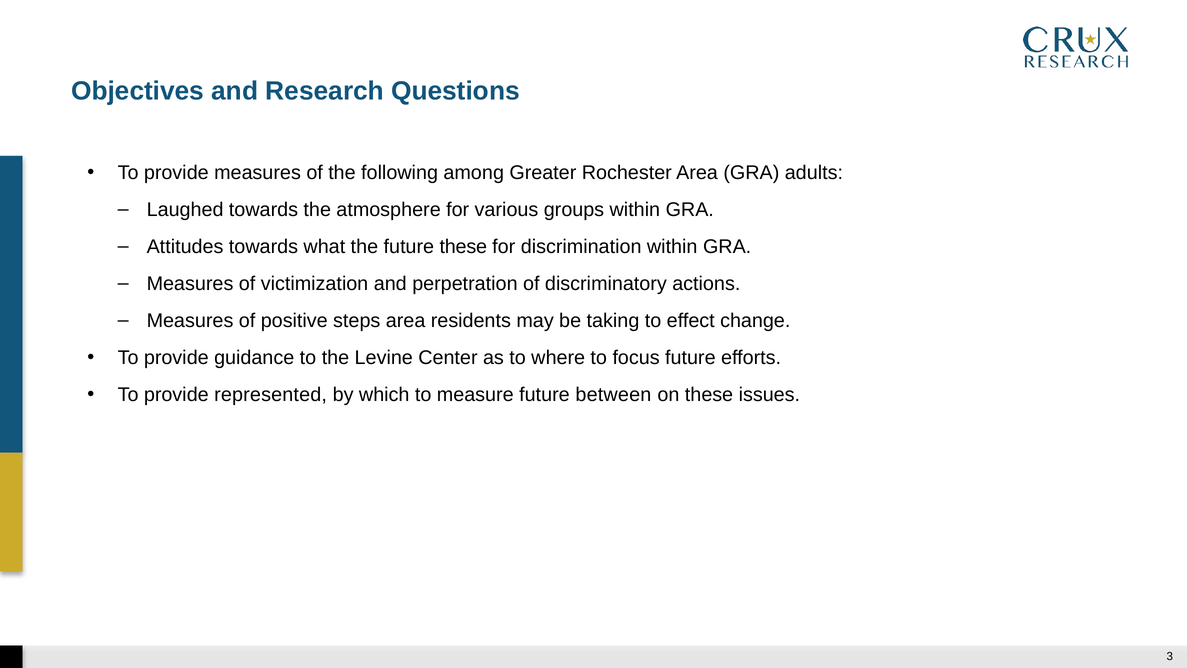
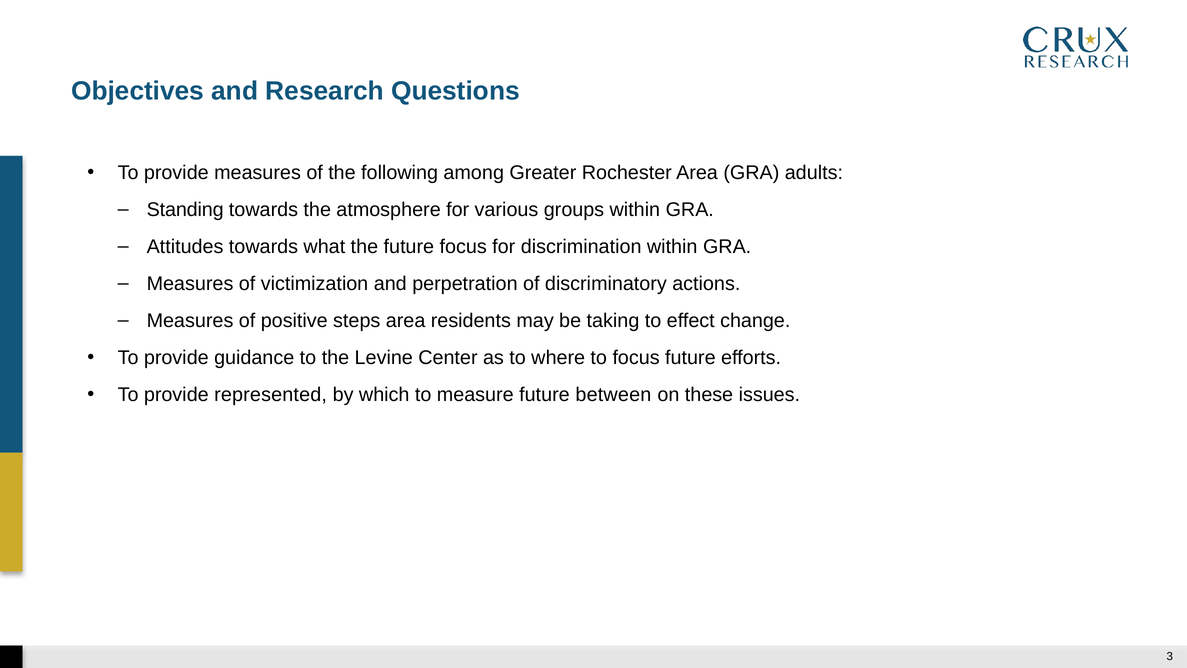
Laughed: Laughed -> Standing (185, 210)
future these: these -> focus (463, 247)
